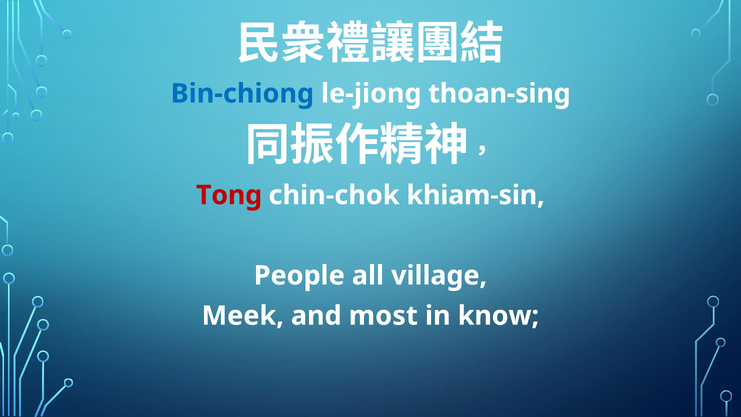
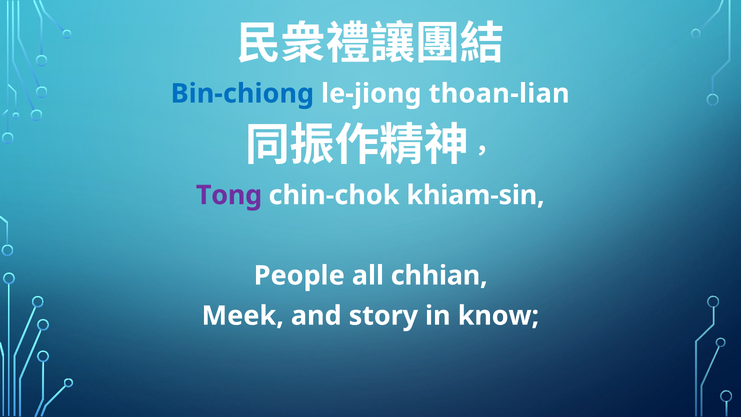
thoan-sing: thoan-sing -> thoan-lian (499, 94)
Tong colour: red -> purple (229, 195)
village: village -> chhian (439, 275)
most: most -> story (383, 316)
